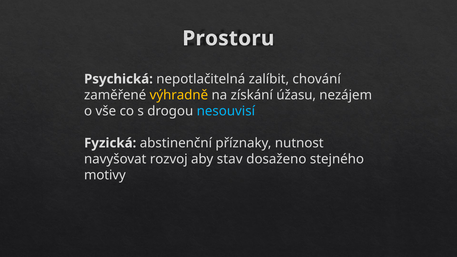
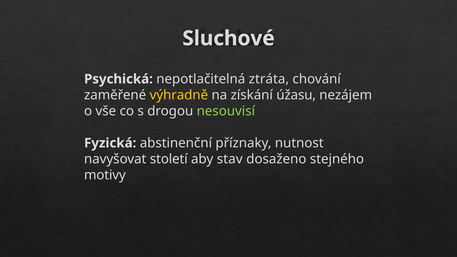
Prostoru: Prostoru -> Sluchové (229, 38)
zalíbit: zalíbit -> ztráta (269, 79)
nesouvisí colour: light blue -> light green (226, 111)
rozvoj: rozvoj -> století (169, 159)
